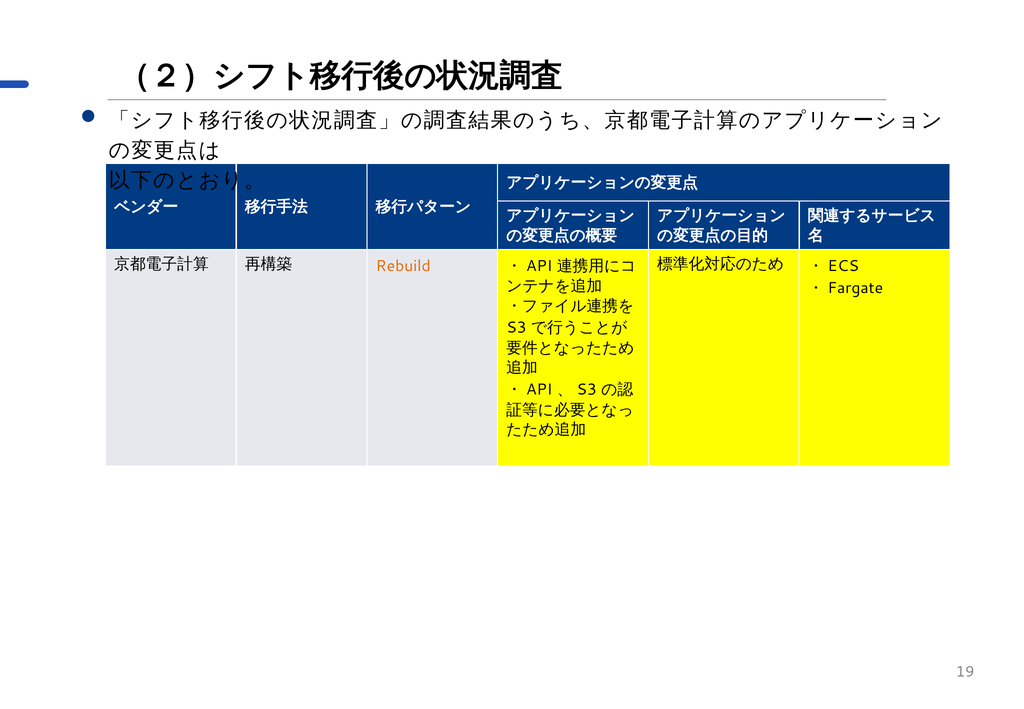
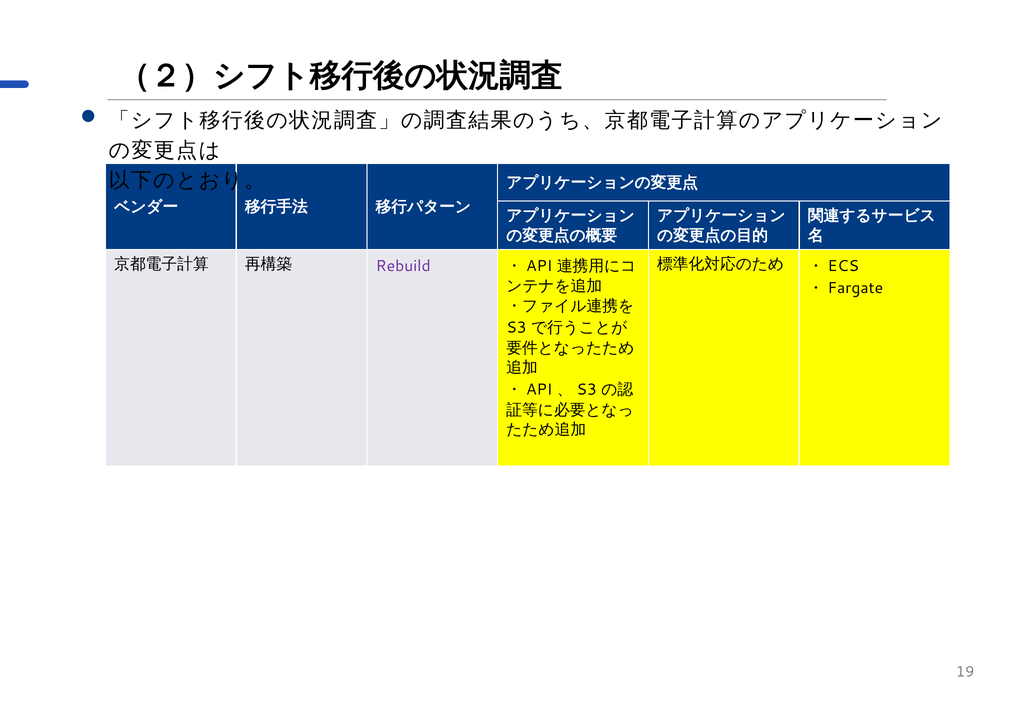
Rebuild colour: orange -> purple (403, 266)
